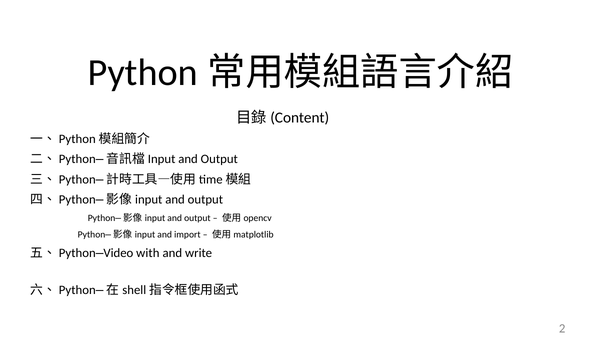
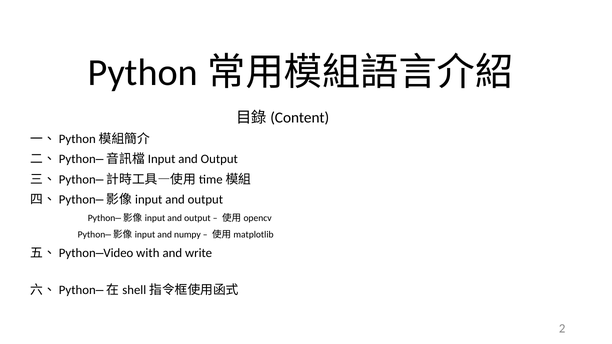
import: import -> numpy (187, 235)
